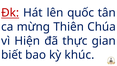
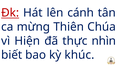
quốc: quốc -> cánh (81, 13)
gian: gian -> nhìn (104, 41)
